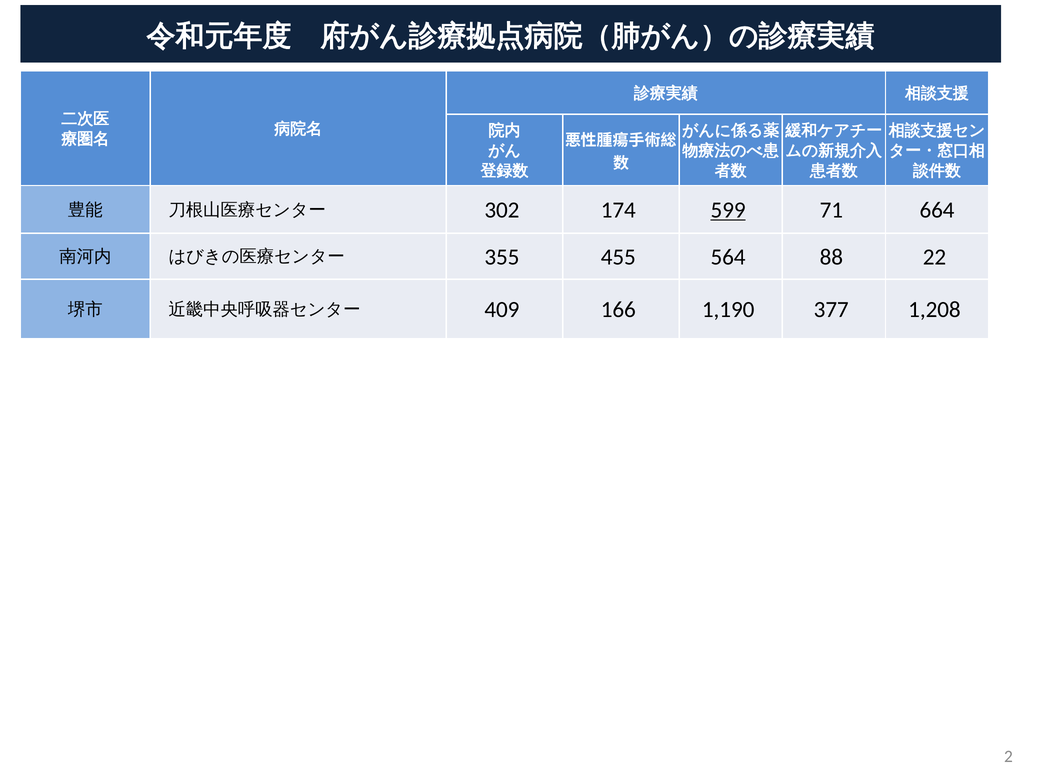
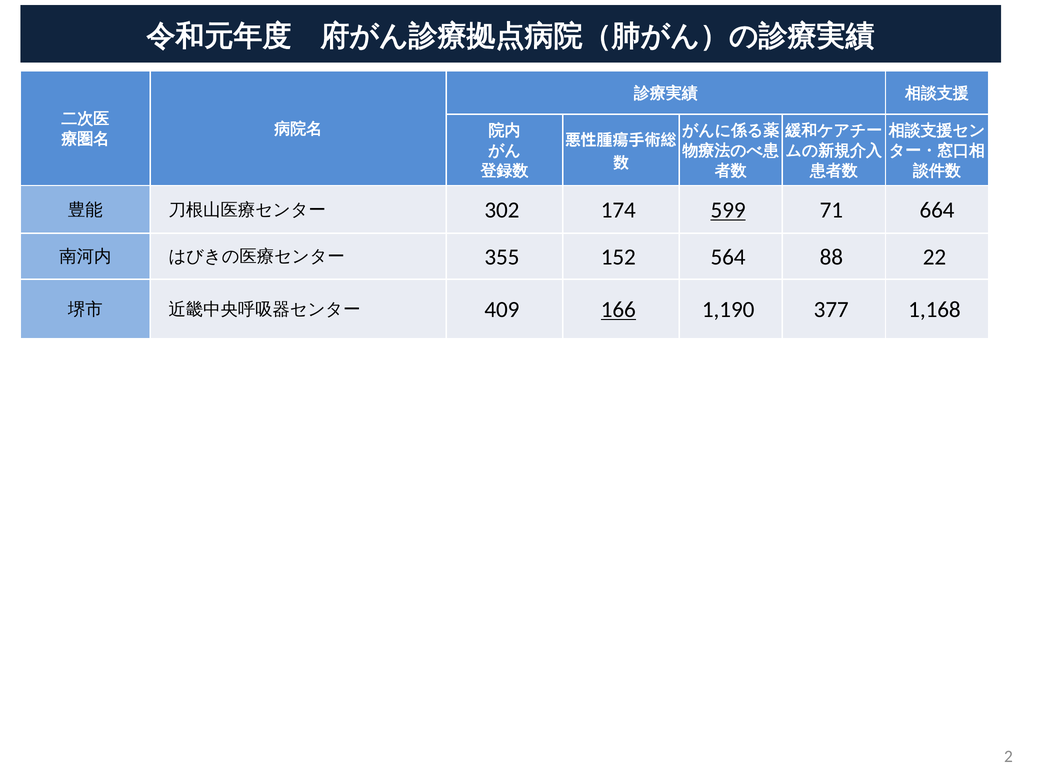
455: 455 -> 152 (618, 257)
166 underline: none -> present (618, 310)
1,208: 1,208 -> 1,168 (934, 310)
